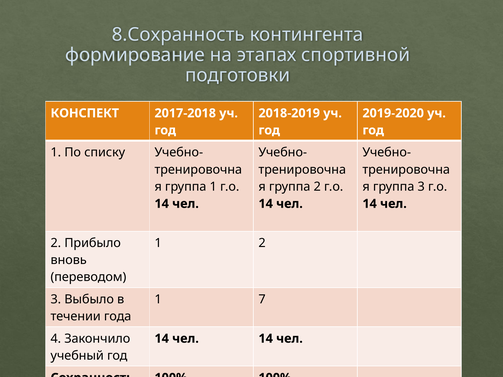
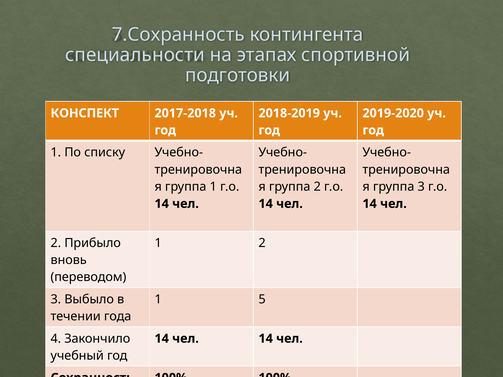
8.Сохранность: 8.Сохранность -> 7.Сохранность (178, 35)
формирование: формирование -> специальности (135, 55)
7: 7 -> 5 (262, 300)
